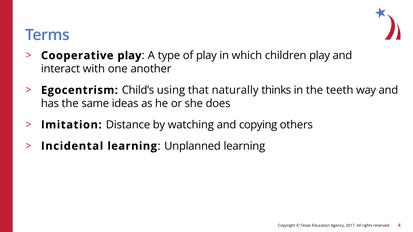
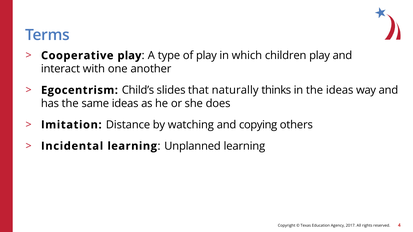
using: using -> slides (171, 90)
the teeth: teeth -> ideas (340, 90)
